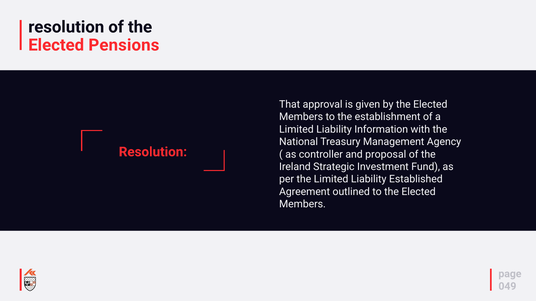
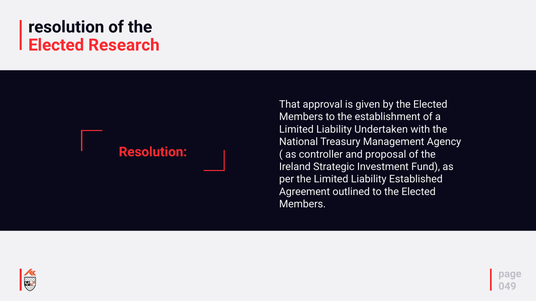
Pensions: Pensions -> Research (124, 45)
Information: Information -> Undertaken (381, 129)
